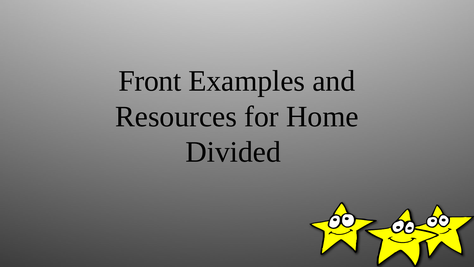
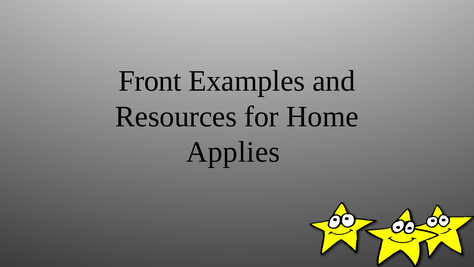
Divided: Divided -> Applies (233, 152)
